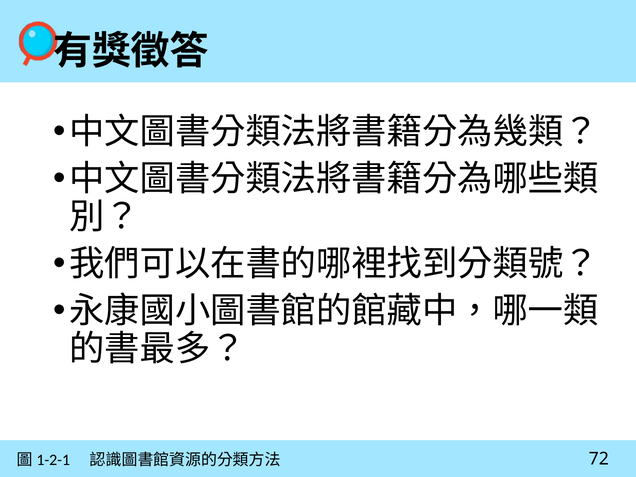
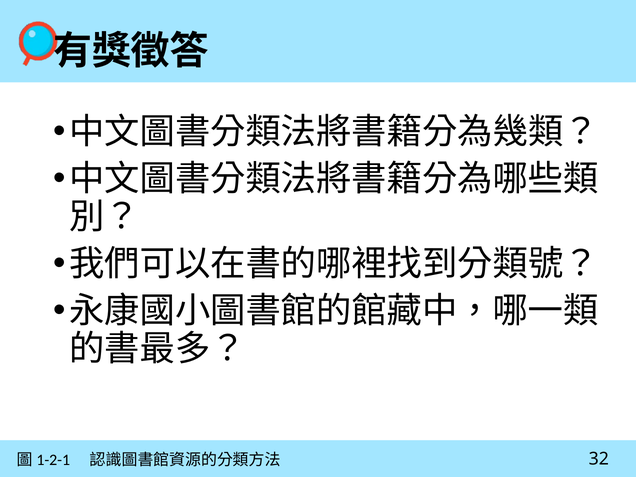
72: 72 -> 32 (599, 459)
